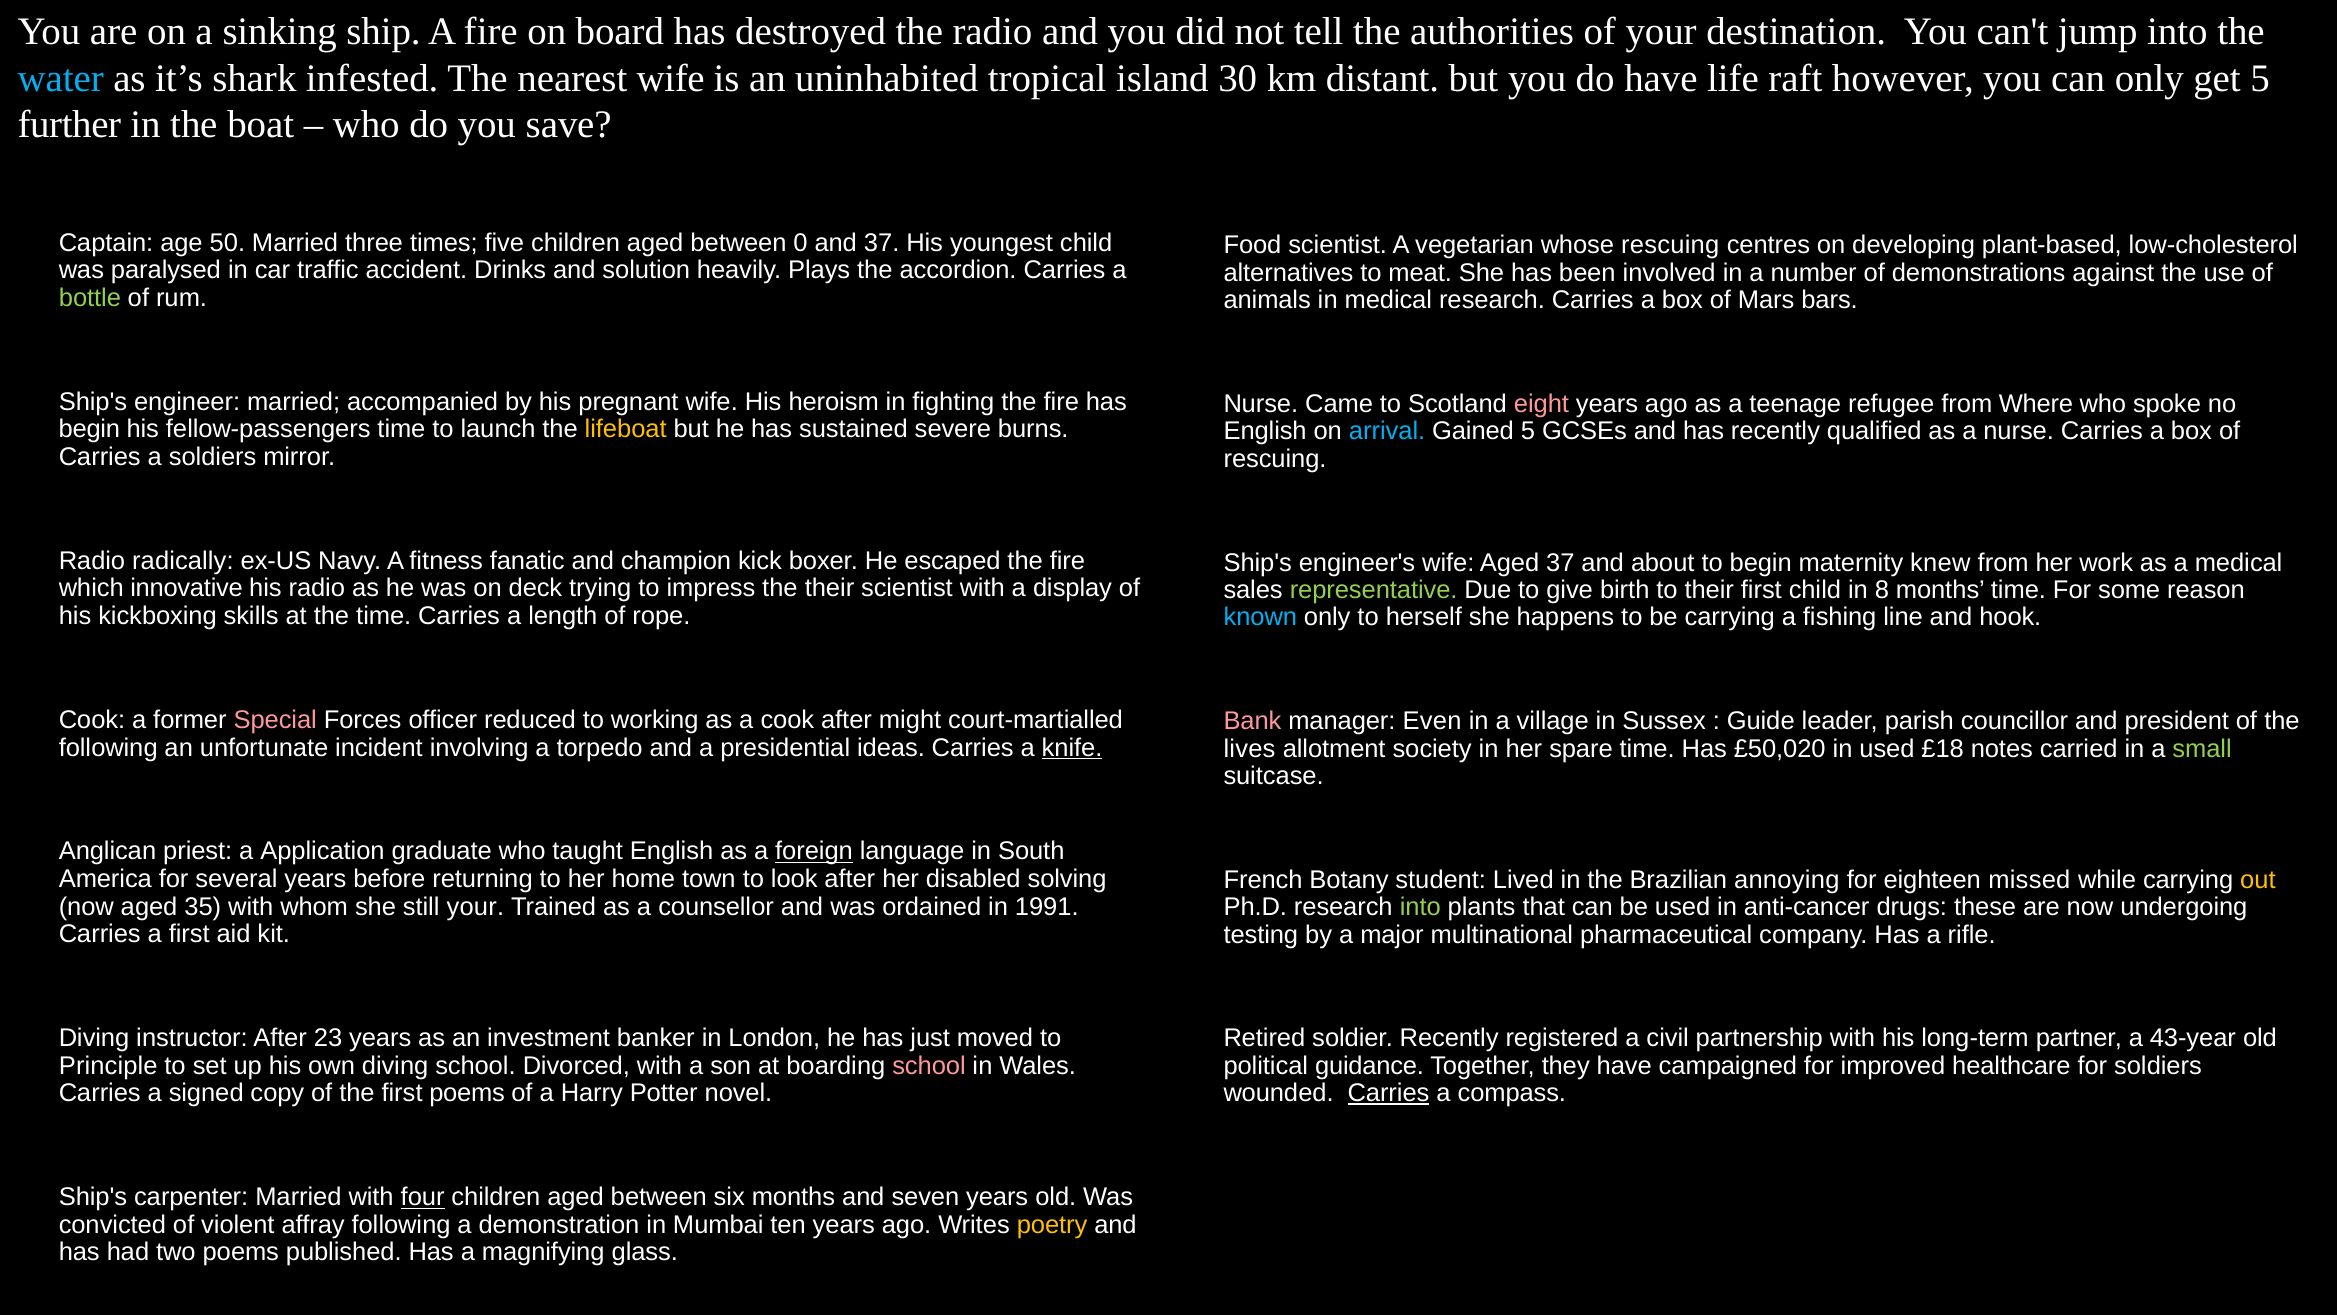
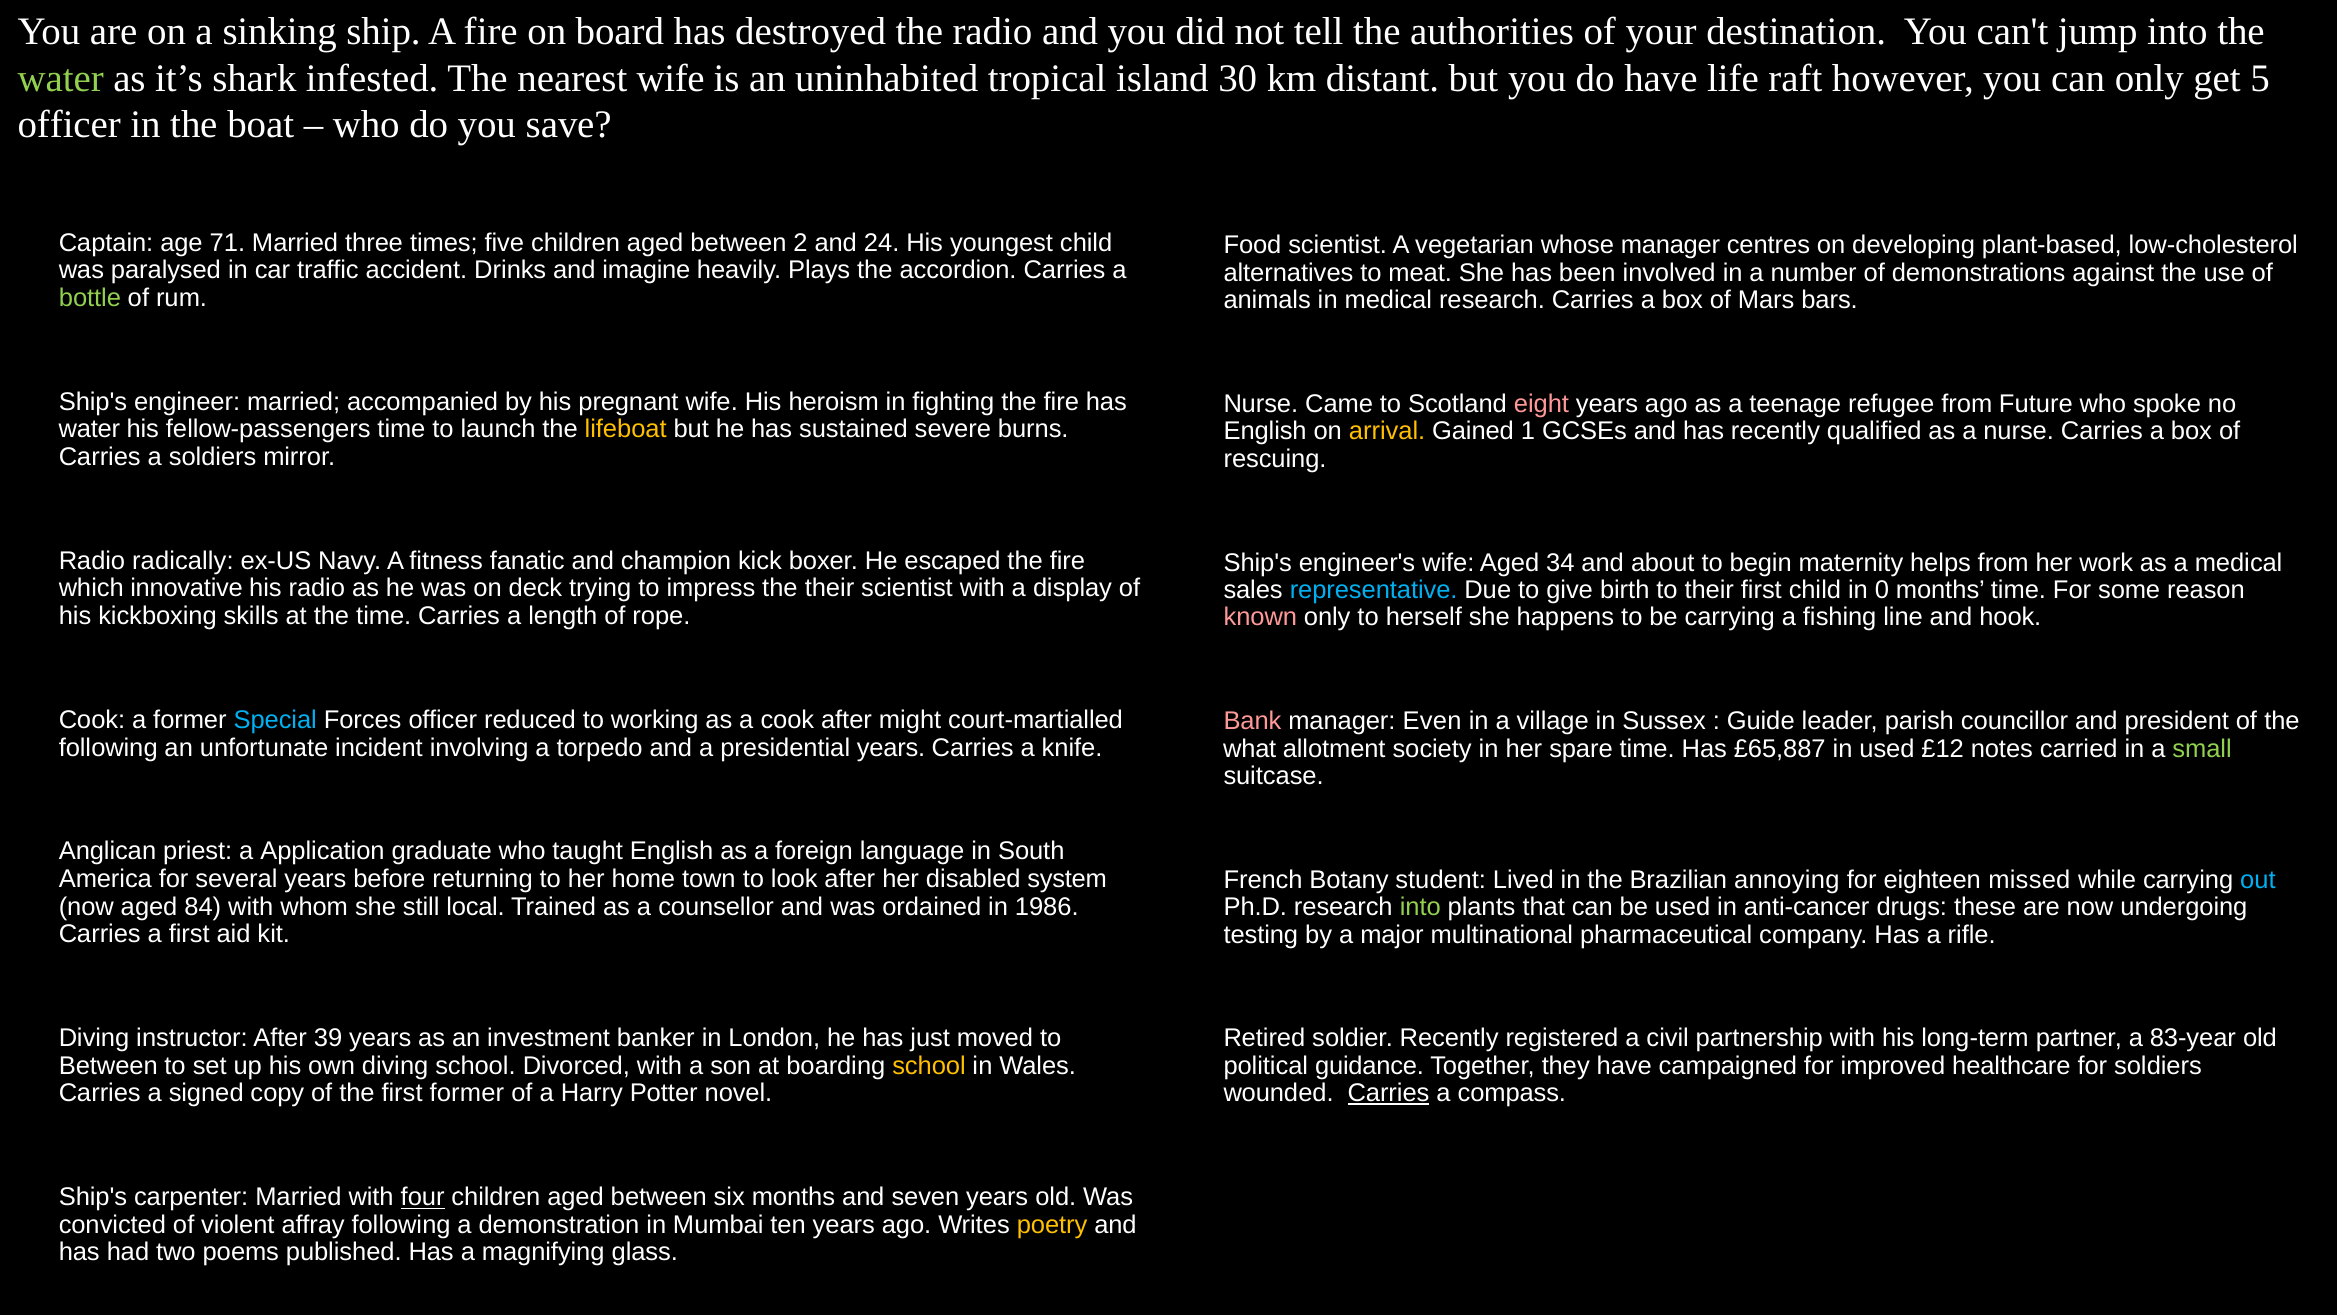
water colour: light blue -> light green (61, 78)
further: further -> officer (69, 125)
50: 50 -> 71 (227, 243)
0: 0 -> 2 (801, 243)
and 37: 37 -> 24 (882, 243)
whose rescuing: rescuing -> manager (1671, 245)
solution: solution -> imagine (646, 270)
Where: Where -> Future (2036, 404)
begin: begin -> water (89, 429)
arrival colour: light blue -> yellow (1387, 431)
Gained 5: 5 -> 1 (1528, 431)
Aged 37: 37 -> 34 (1560, 562)
knew: knew -> helps (1940, 562)
representative colour: light green -> light blue (1374, 590)
8: 8 -> 0 (1882, 590)
known colour: light blue -> pink (1260, 617)
Special colour: pink -> light blue (275, 720)
presidential ideas: ideas -> years (891, 747)
knife underline: present -> none (1072, 747)
lives: lives -> what (1250, 748)
£50,020: £50,020 -> £65,887 (1780, 748)
£18: £18 -> £12 (1943, 748)
foreign underline: present -> none (814, 851)
solving: solving -> system (1067, 879)
out colour: yellow -> light blue (2258, 879)
35: 35 -> 84 (203, 906)
still your: your -> local (476, 906)
1991: 1991 -> 1986 (1047, 906)
23: 23 -> 39 (328, 1038)
43-year: 43-year -> 83-year (2193, 1038)
Principle: Principle -> Between (108, 1065)
school colour: pink -> yellow (929, 1065)
first poems: poems -> former (467, 1093)
